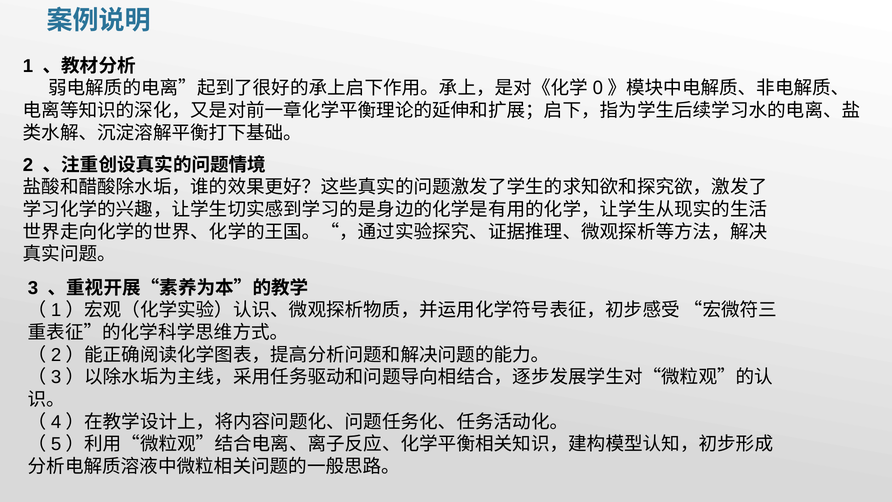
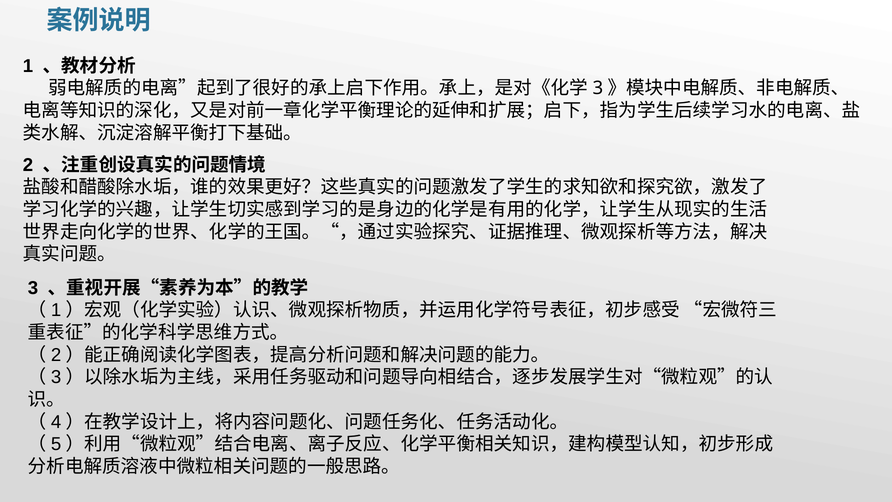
0: 0 -> 3 (598, 88)
